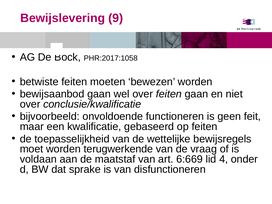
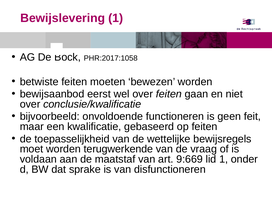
Bewijslevering 9: 9 -> 1 (116, 18)
bewijsaanbod gaan: gaan -> eerst (99, 94)
6:669: 6:669 -> 9:669 (190, 159)
lid 4: 4 -> 1 (224, 159)
